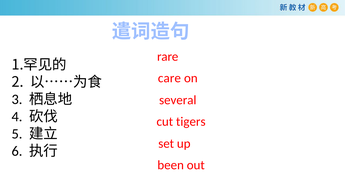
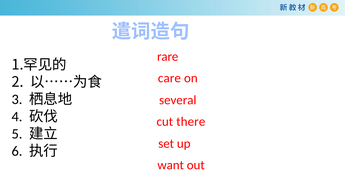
tigers: tigers -> there (191, 122)
been: been -> want (171, 165)
